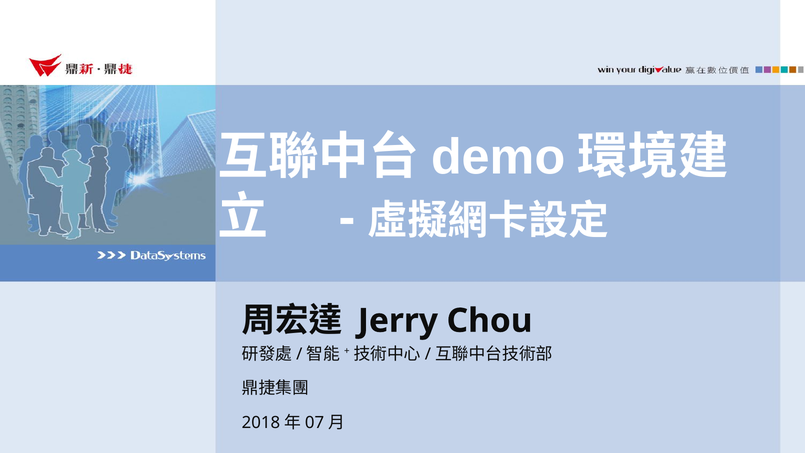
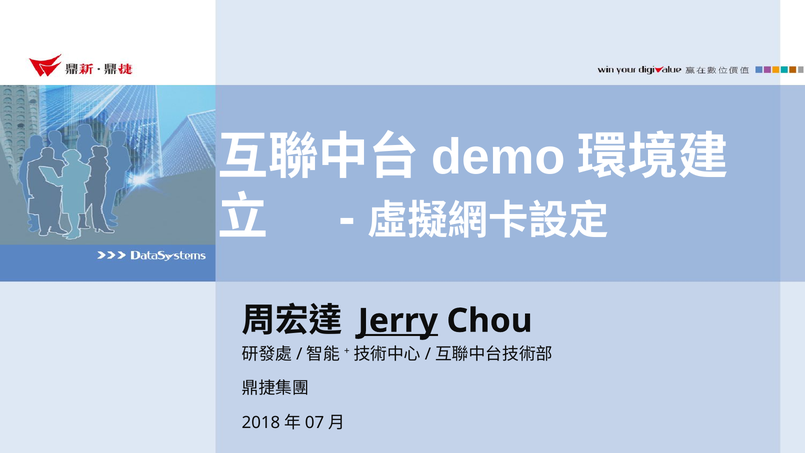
Jerry underline: none -> present (398, 321)
